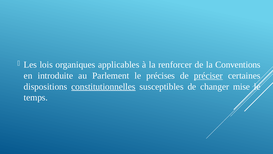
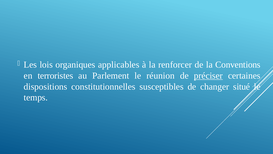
introduite: introduite -> terroristes (55, 75)
précises: précises -> réunion (161, 75)
constitutionnelles underline: present -> none (103, 86)
mise: mise -> situé (242, 86)
